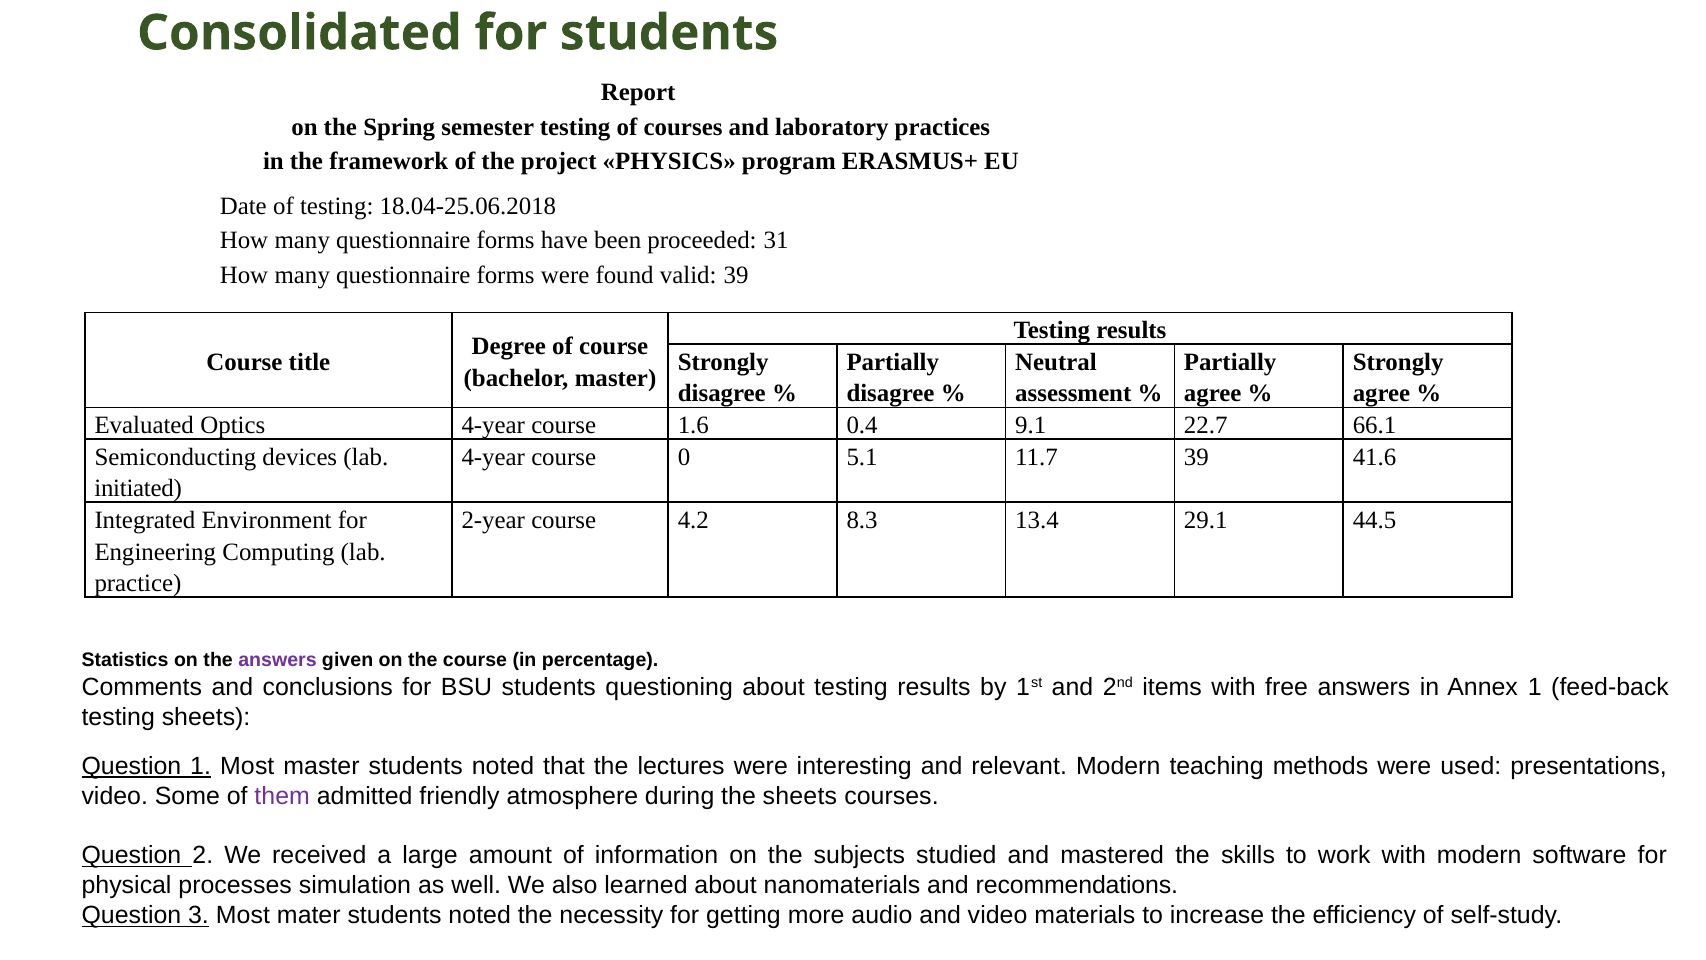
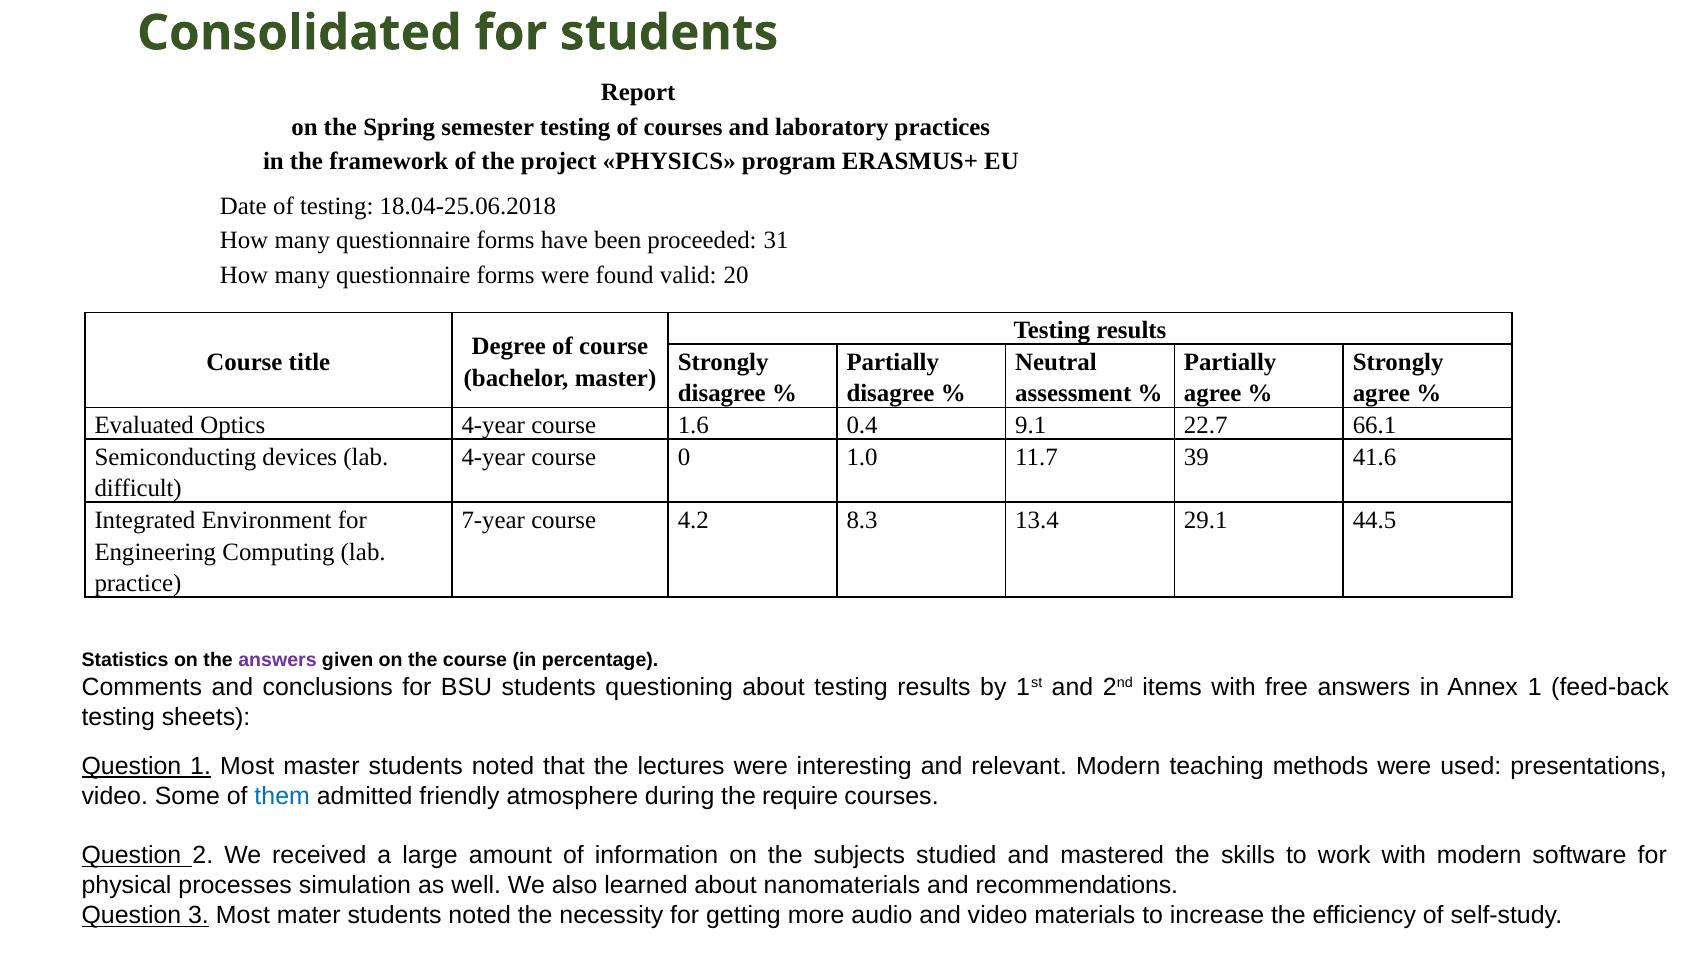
valid 39: 39 -> 20 (736, 275)
5.1: 5.1 -> 1.0 (862, 457)
initiated: initiated -> difficult (138, 488)
2-year: 2-year -> 7-year (493, 520)
them colour: purple -> blue (282, 796)
the sheets: sheets -> require (800, 796)
